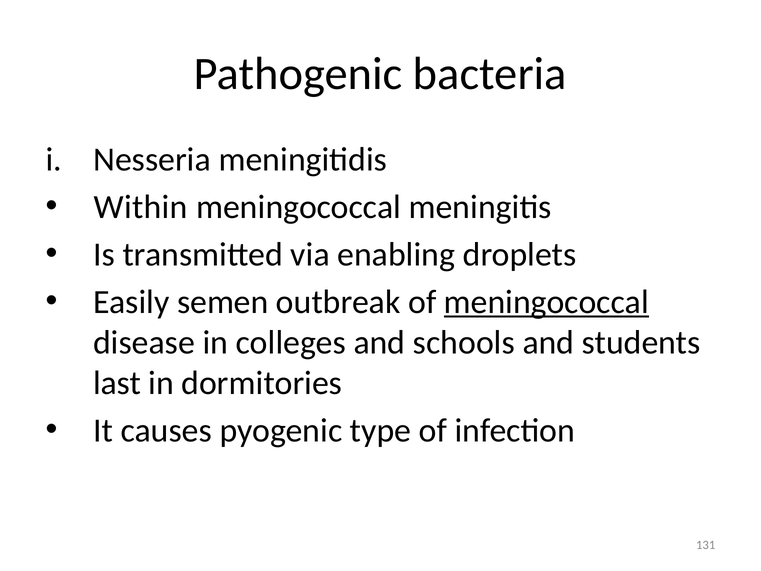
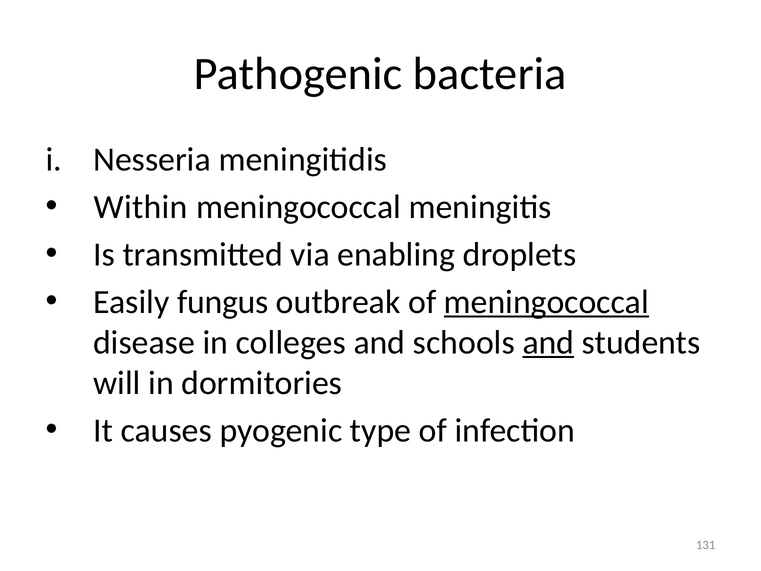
semen: semen -> fungus (223, 302)
and underline: none -> present (548, 342)
last: last -> will (117, 383)
